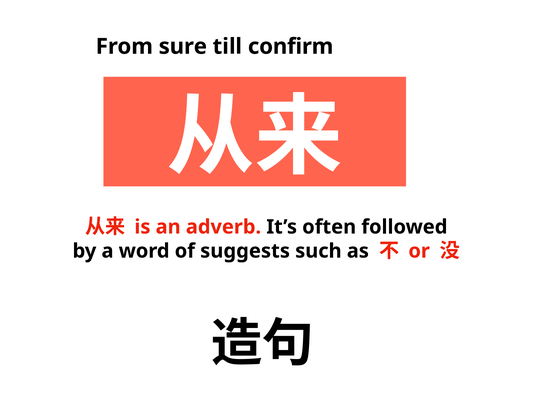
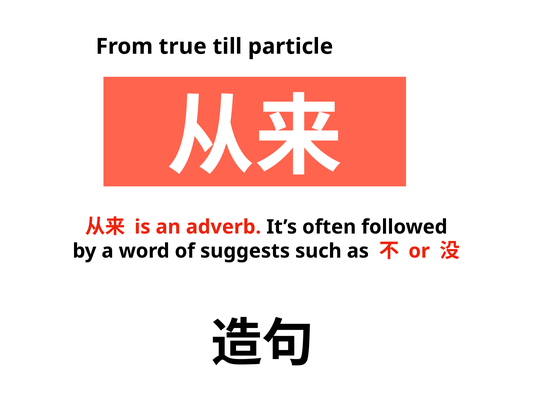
sure: sure -> true (183, 47)
confirm: confirm -> particle (290, 47)
